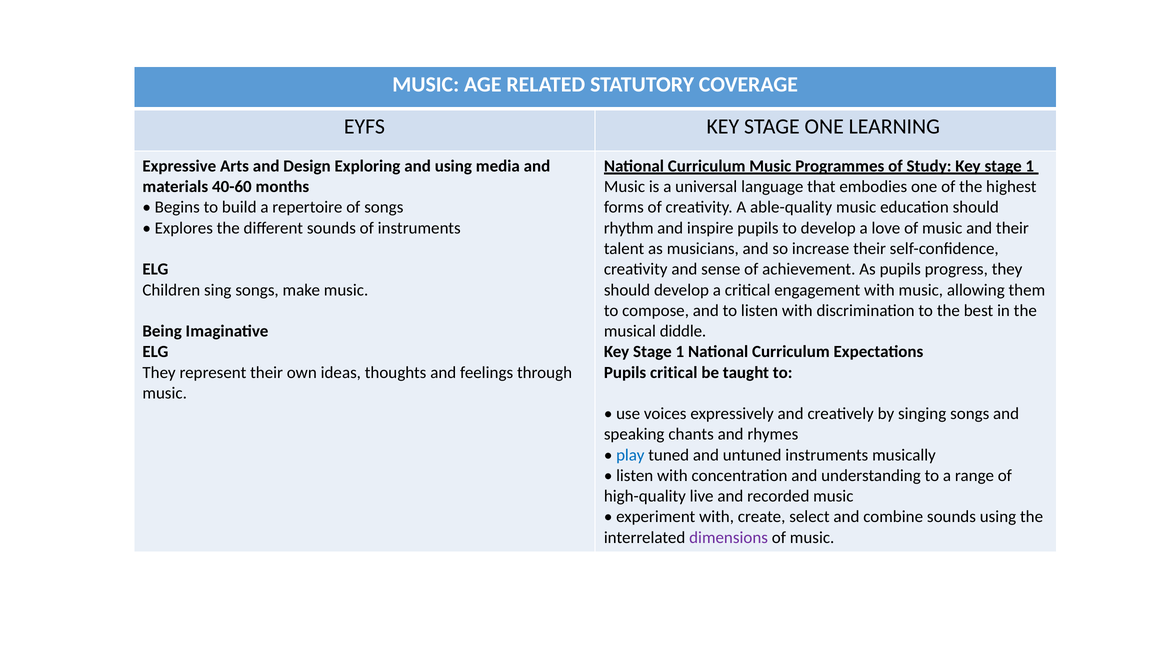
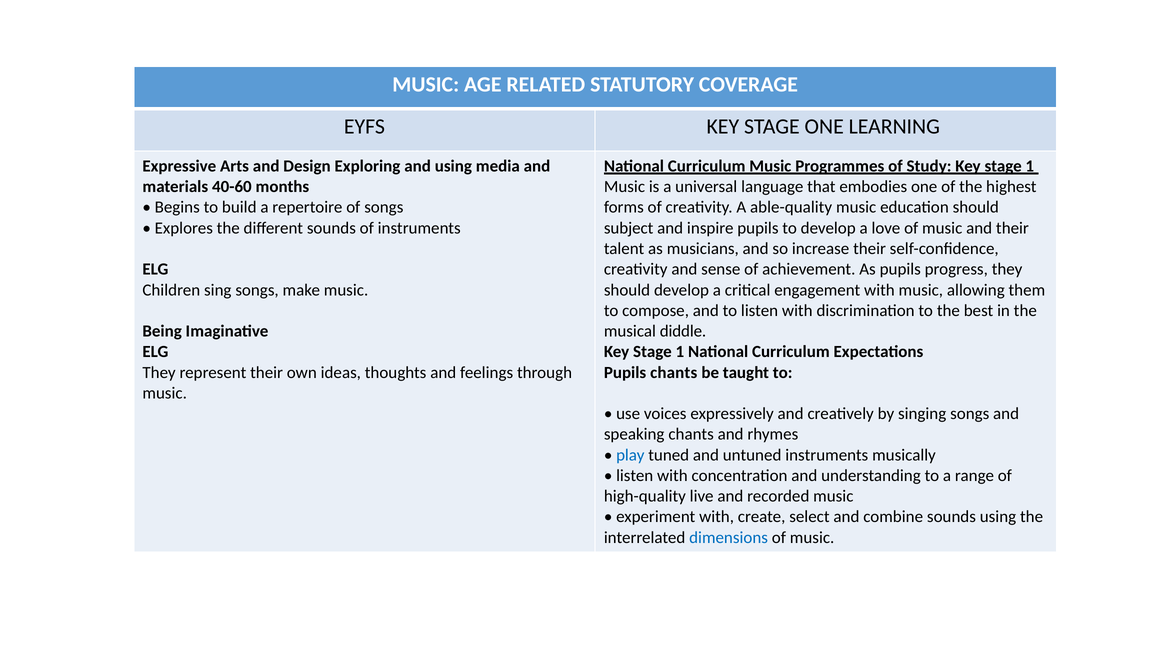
rhythm: rhythm -> subject (629, 228)
Pupils critical: critical -> chants (674, 373)
dimensions colour: purple -> blue (729, 538)
